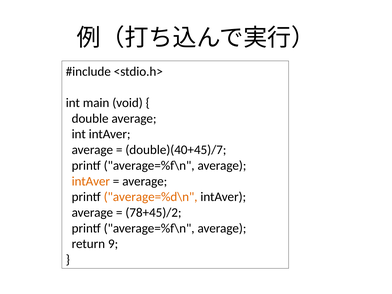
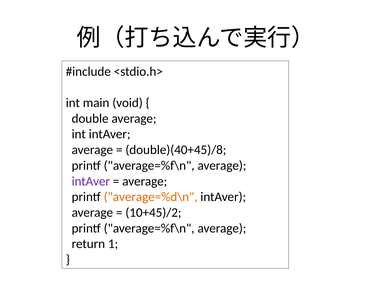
double)(40+45)/7: double)(40+45)/7 -> double)(40+45)/8 (176, 150)
intAver colour: orange -> purple (91, 181)
78+45)/2: 78+45)/2 -> 10+45)/2 (153, 213)
9: 9 -> 1 (113, 244)
